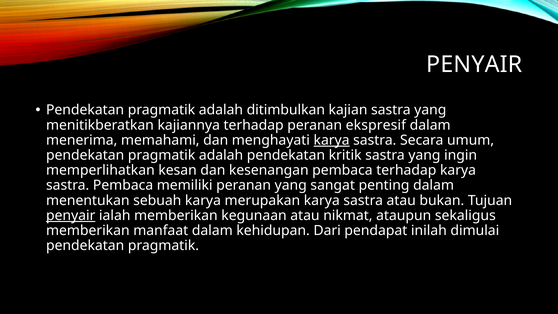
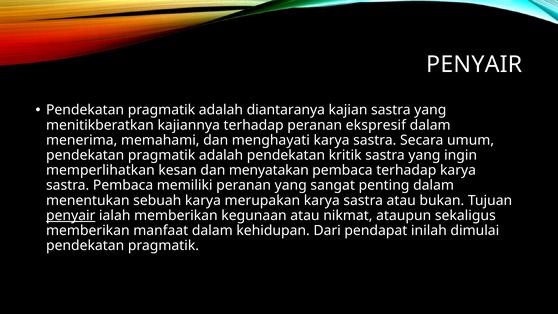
ditimbulkan: ditimbulkan -> diantaranya (286, 110)
karya underline: present -> none (332, 140)
kesenangan: kesenangan -> menyatakan (269, 170)
